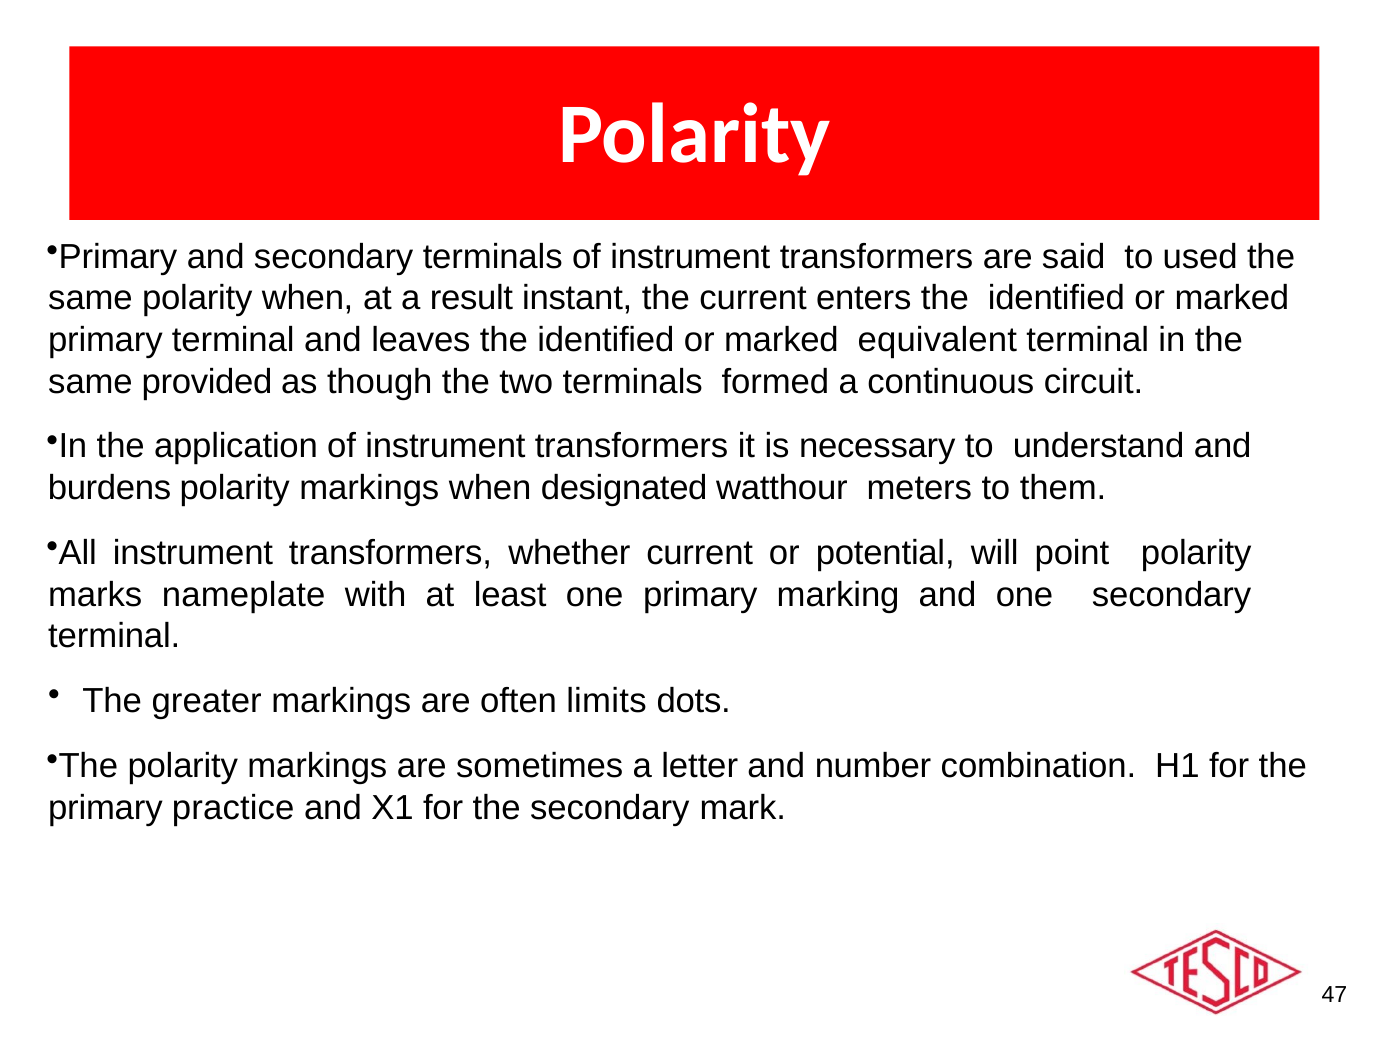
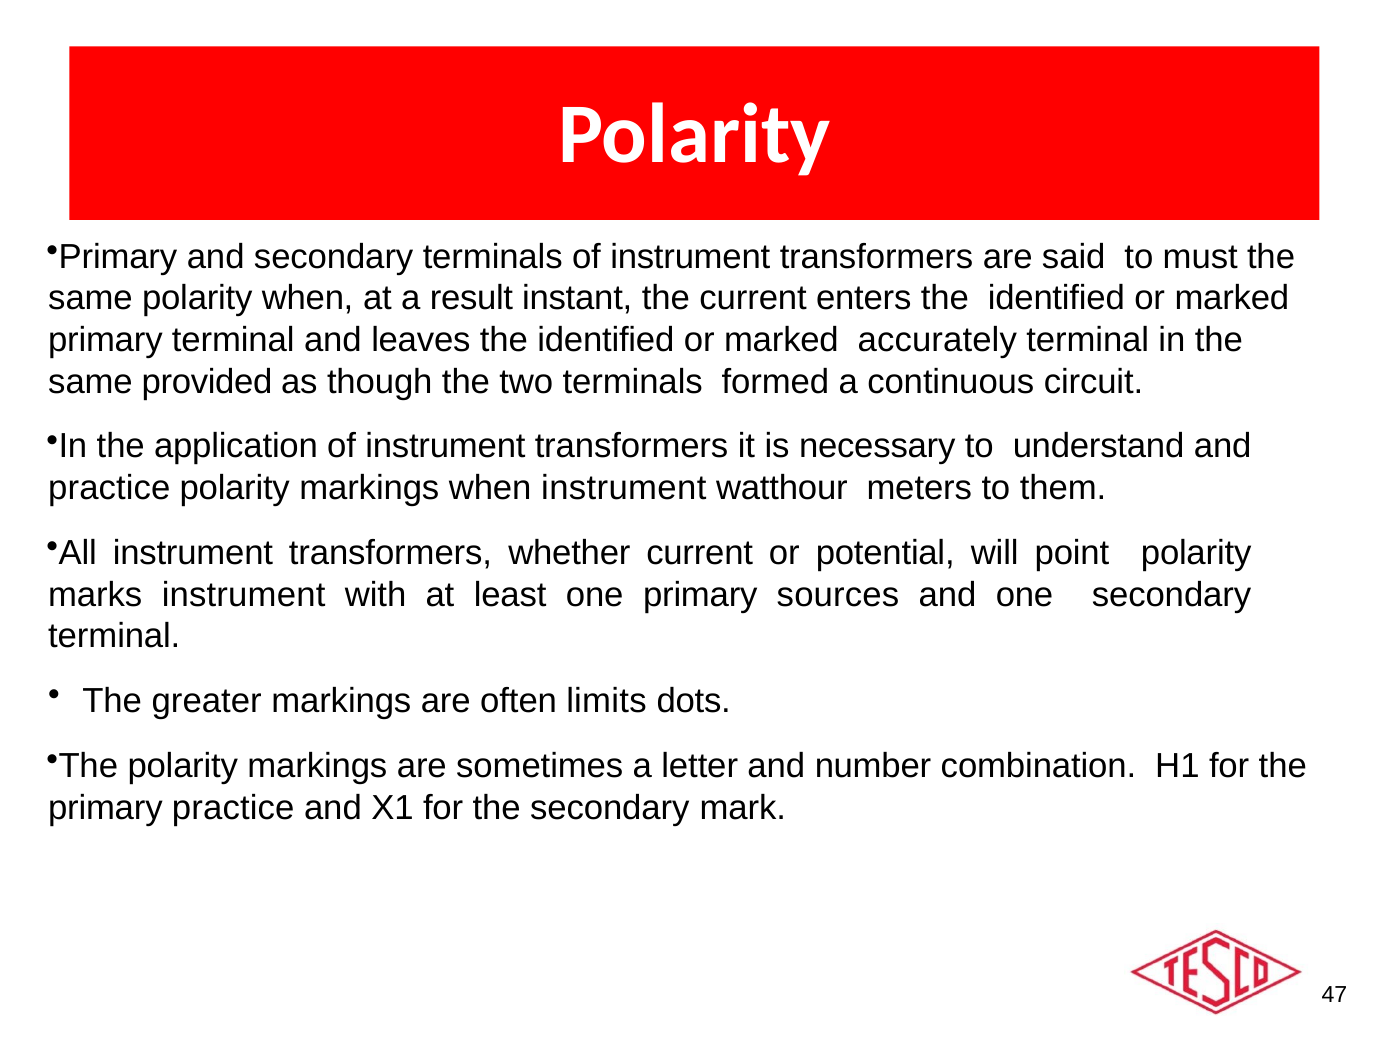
used: used -> must (1200, 257)
equivalent: equivalent -> accurately (937, 340)
burdens: burdens -> practice (109, 488)
when designated: designated -> instrument (624, 488)
marks nameplate: nameplate -> instrument (244, 595)
marking: marking -> sources (838, 595)
